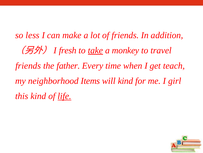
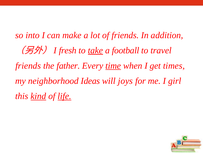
less: less -> into (33, 35)
monkey: monkey -> football (126, 50)
time underline: none -> present (113, 65)
teach: teach -> times (174, 65)
Items: Items -> Ideas (90, 81)
will kind: kind -> joys (125, 81)
kind underline: none -> present (38, 96)
